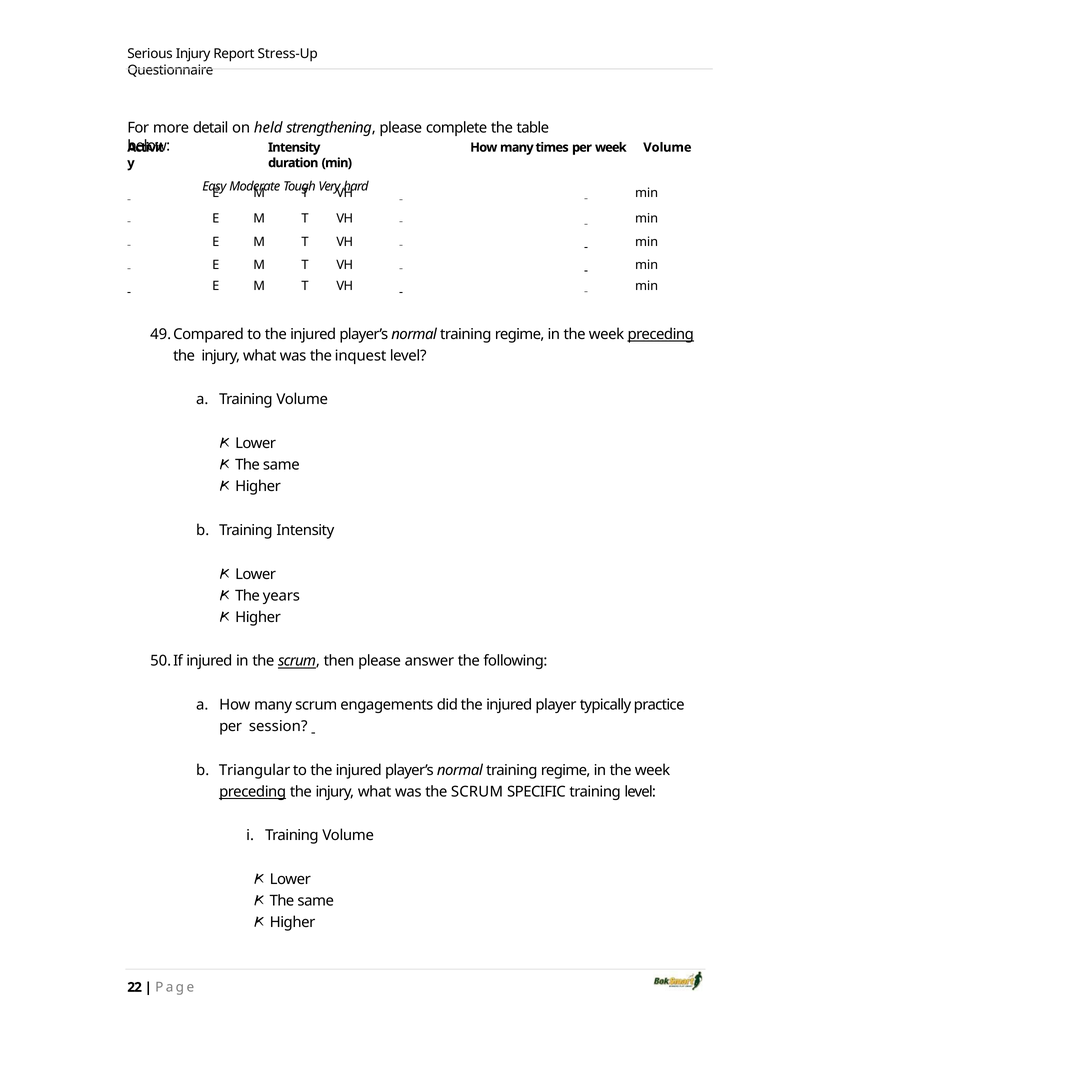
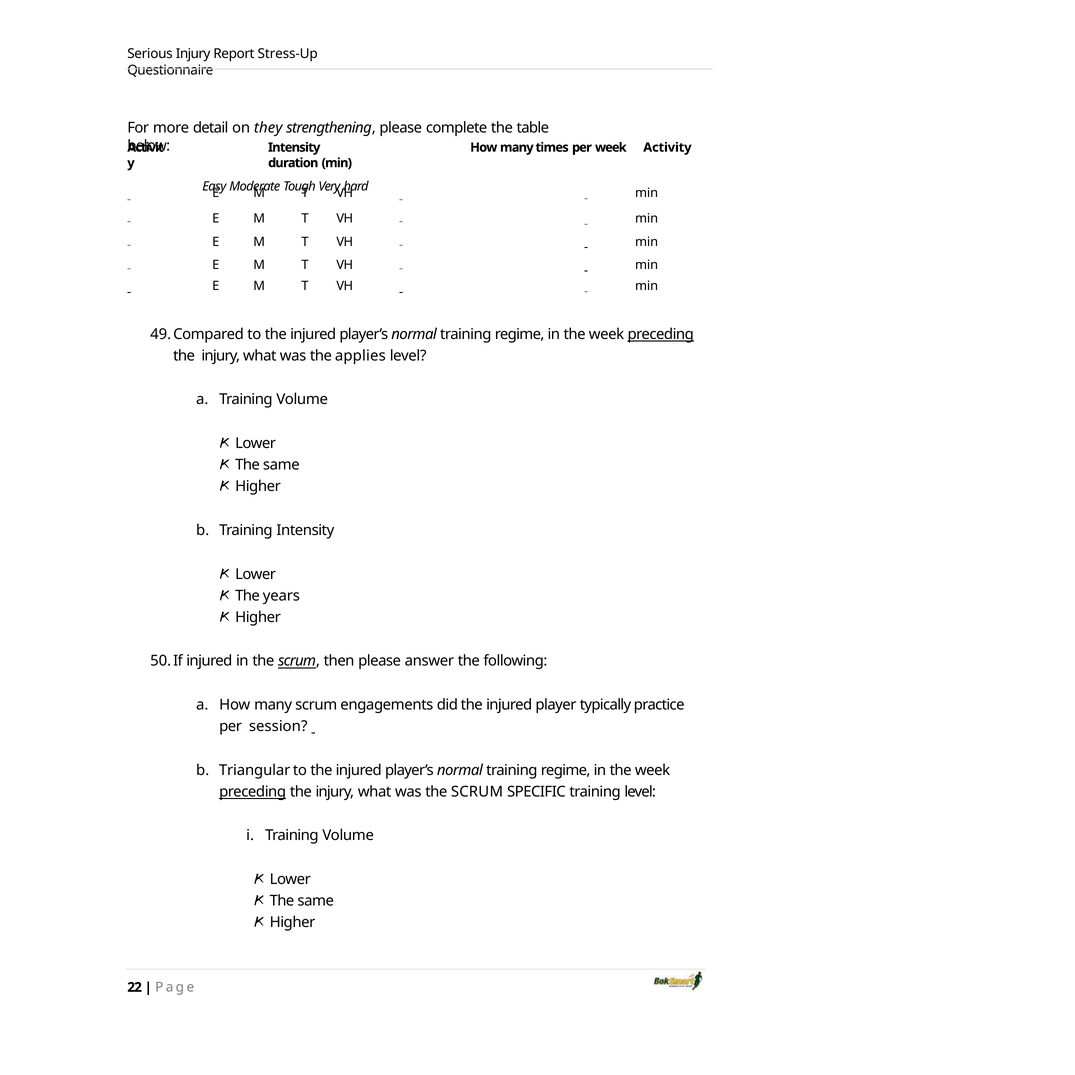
held: held -> they (268, 128)
week Volume: Volume -> Activity (667, 147)
inquest: inquest -> applies (360, 356)
